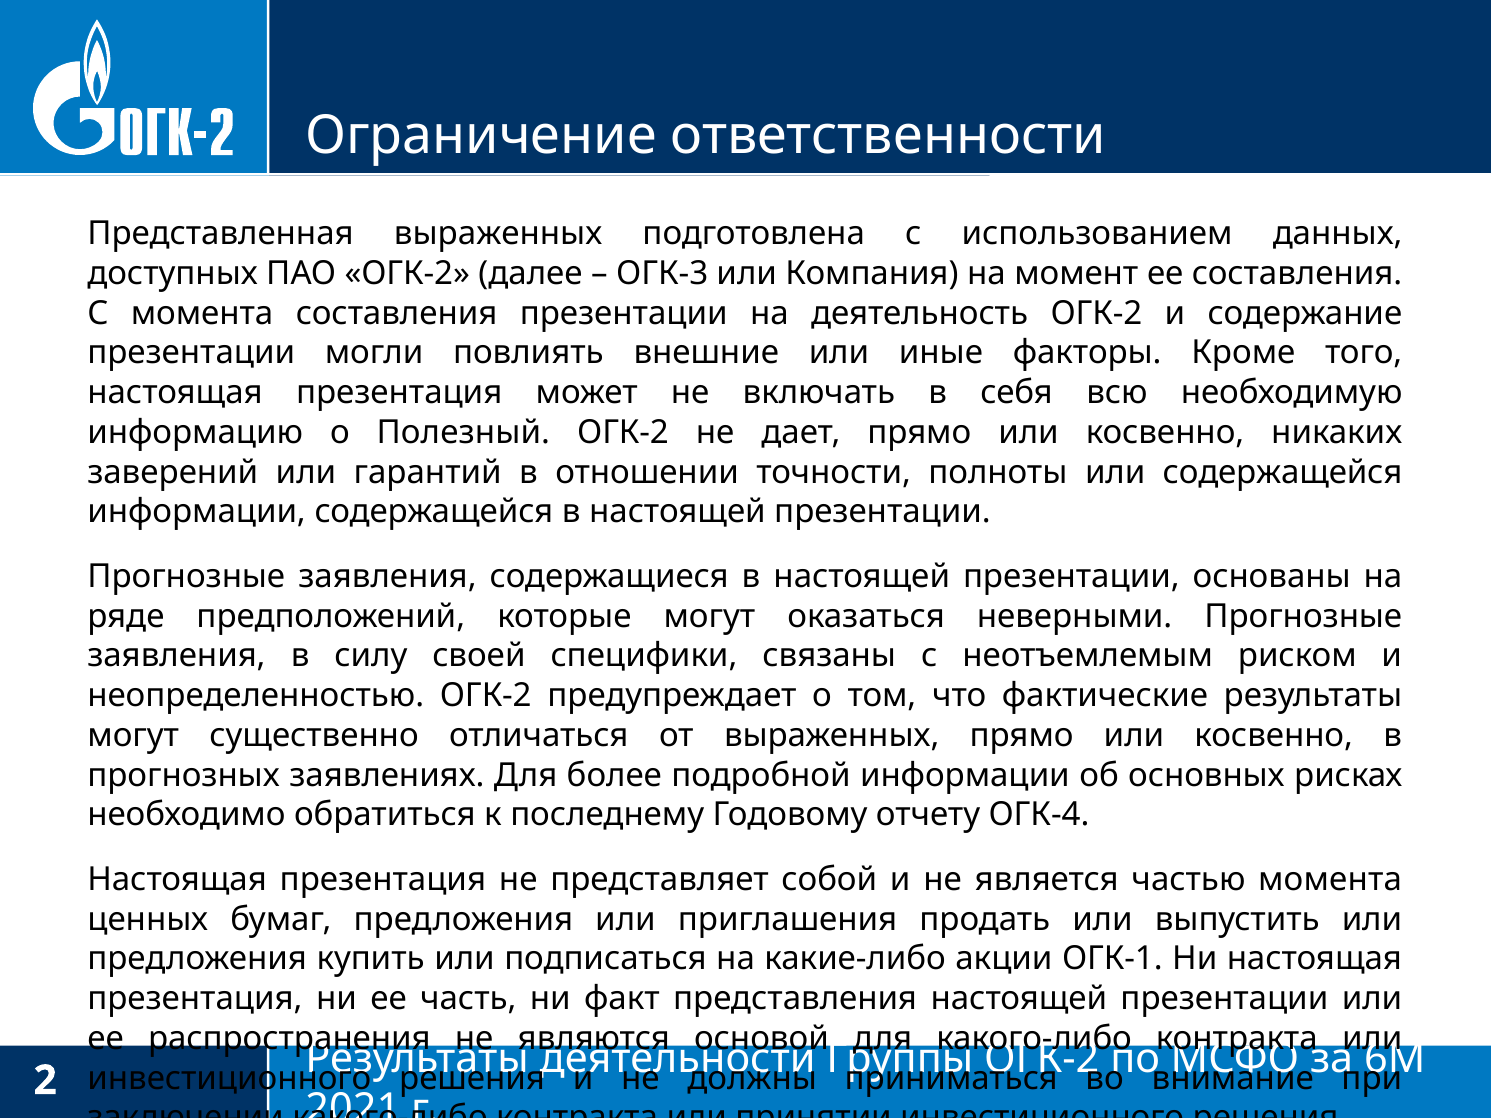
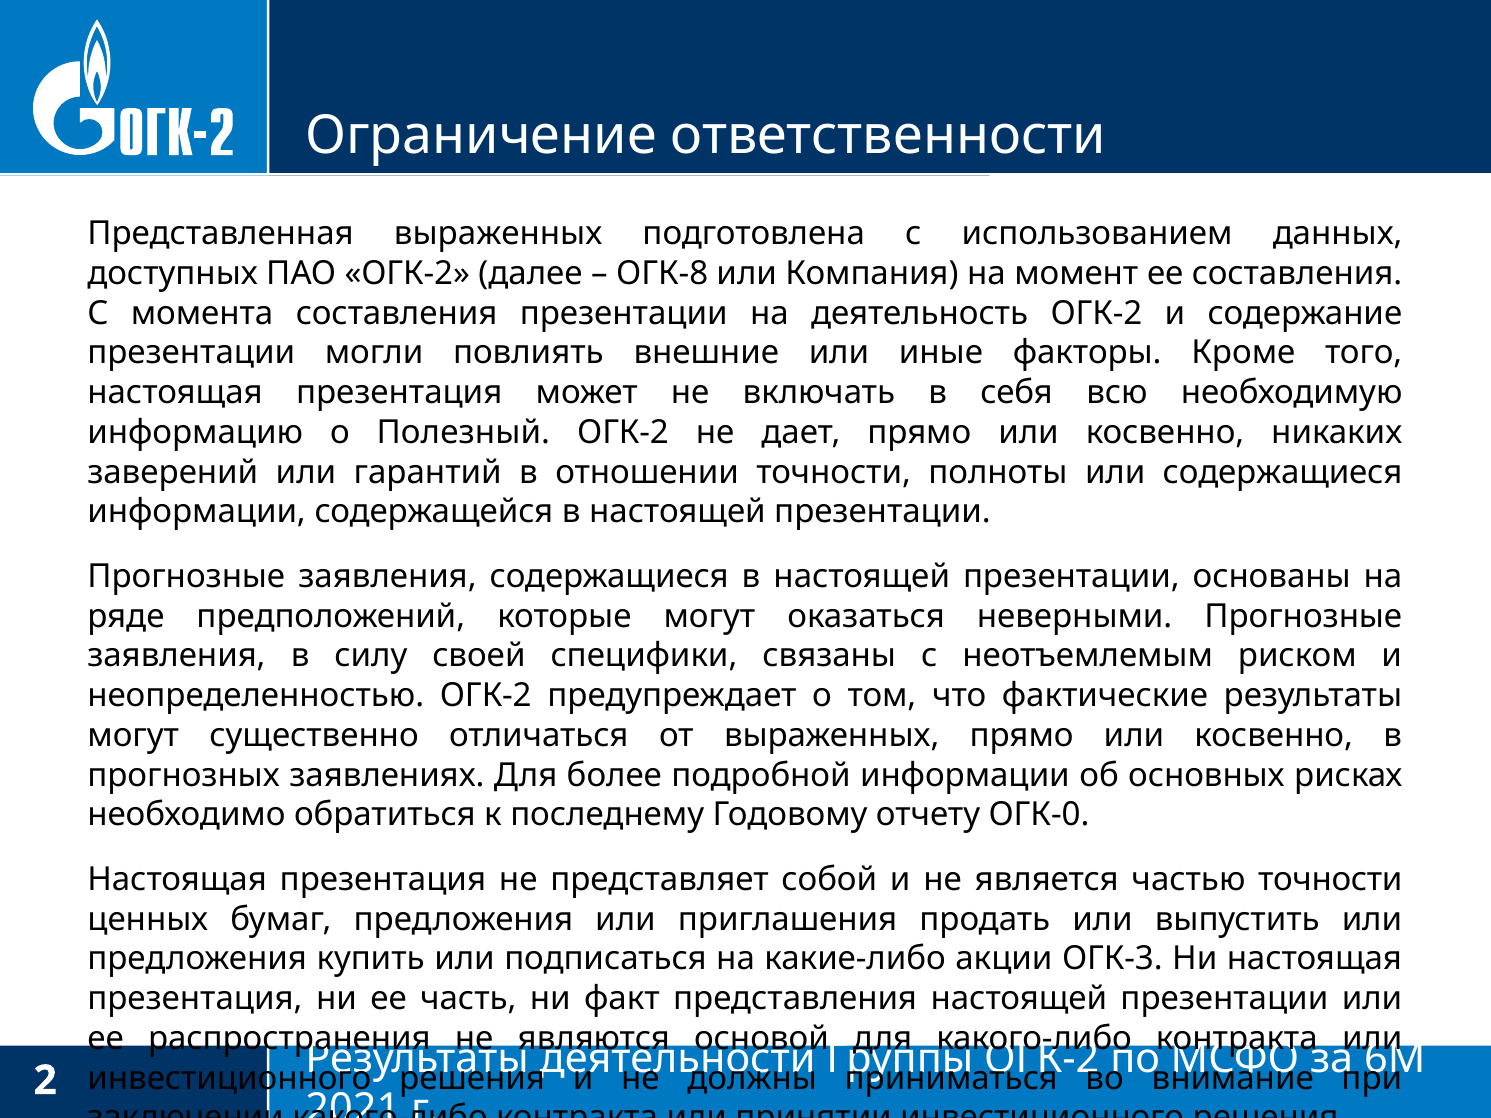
ОГК-3: ОГК-3 -> ОГК-8 (662, 274)
или содержащейся: содержащейся -> содержащиеся (1283, 472)
ОГК-4: ОГК-4 -> ОГК-0 (1039, 815)
частью момента: момента -> точности (1330, 880)
ОГК-1: ОГК-1 -> ОГК-3 (1112, 959)
